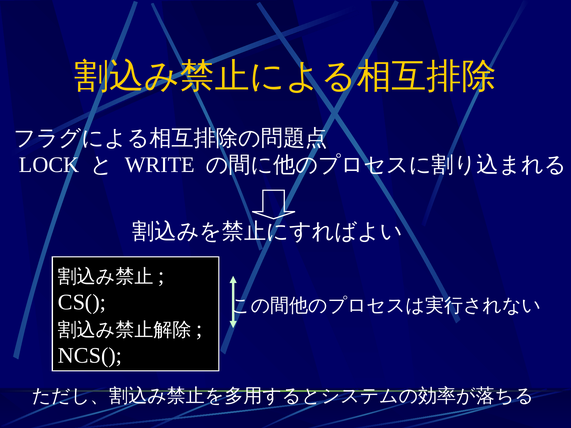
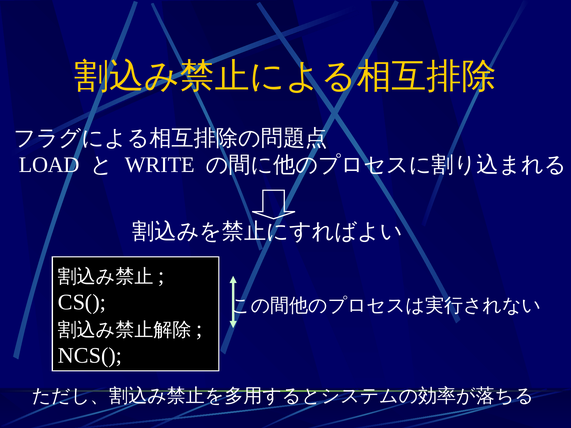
LOCK: LOCK -> LOAD (49, 165)
